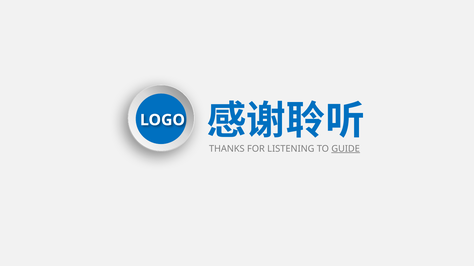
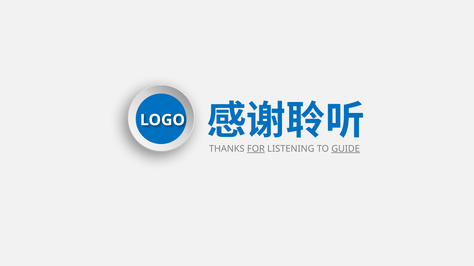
FOR underline: none -> present (256, 149)
